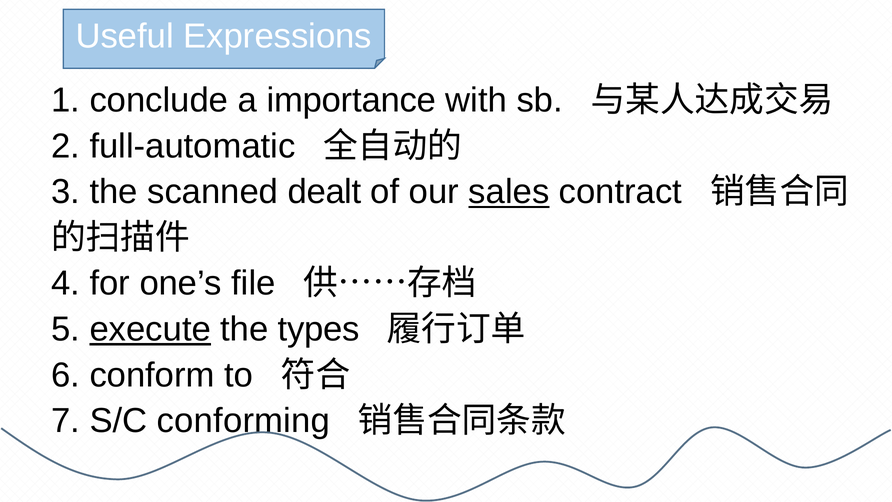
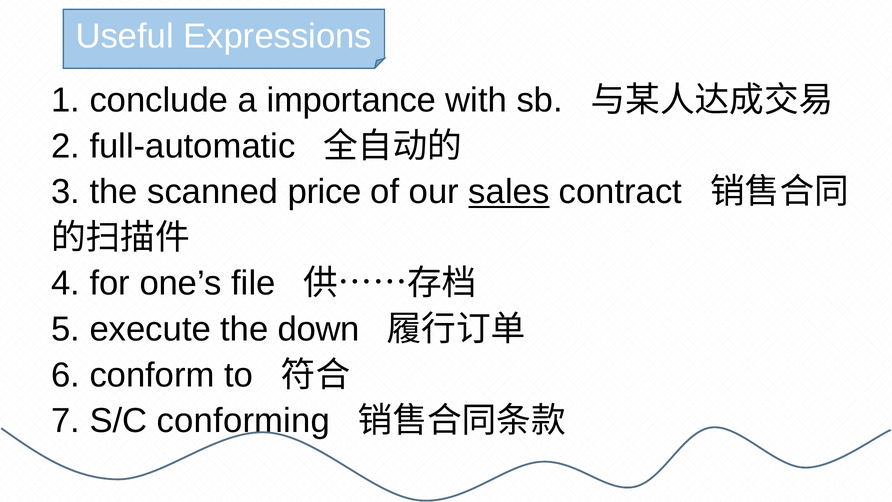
dealt: dealt -> price (325, 192)
execute underline: present -> none (150, 329)
types: types -> down (319, 329)
